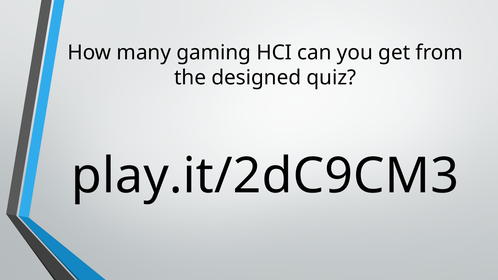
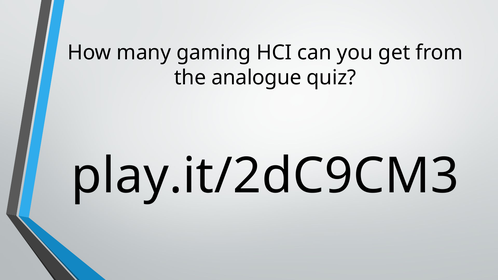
designed: designed -> analogue (256, 78)
